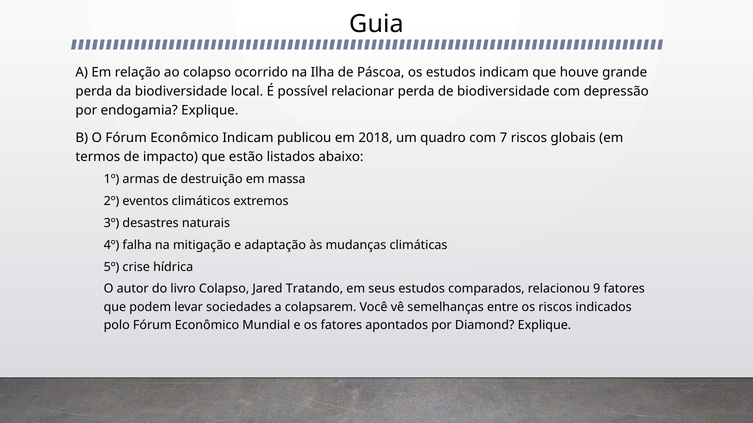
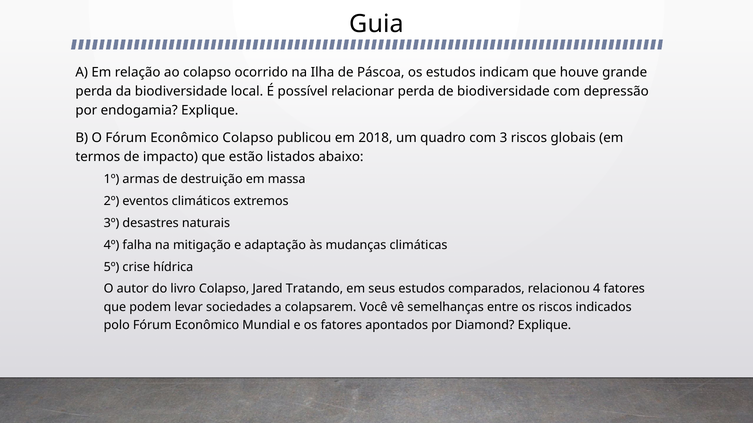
Econômico Indicam: Indicam -> Colapso (248, 138)
7: 7 -> 3 (503, 138)
9: 9 -> 4 (597, 289)
